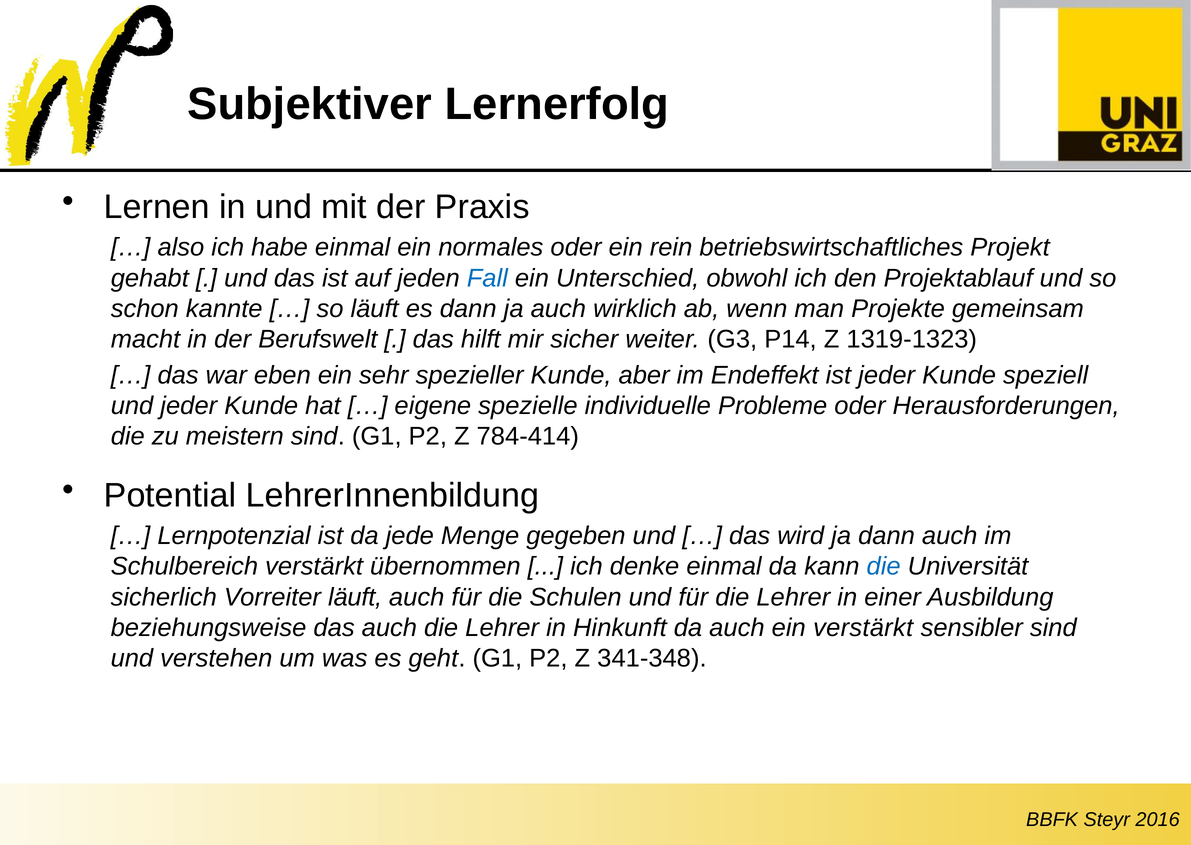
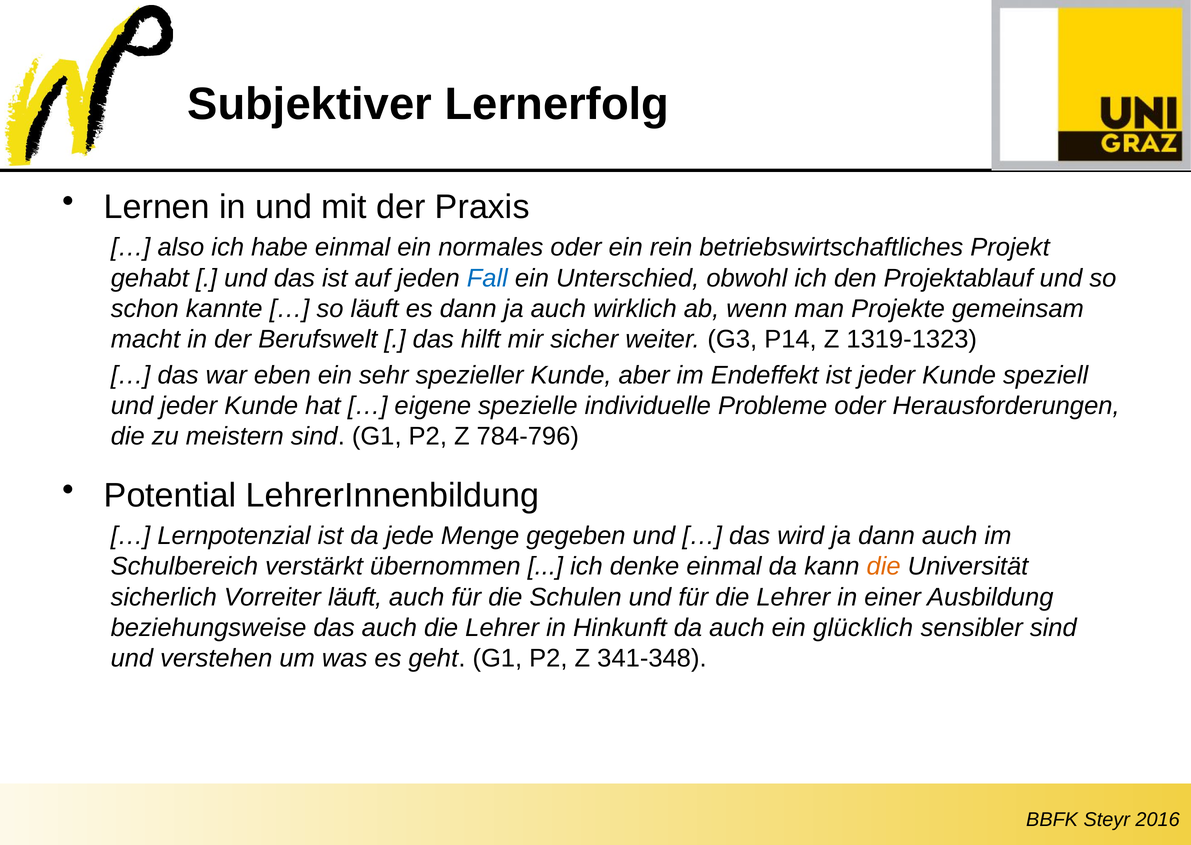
784-414: 784-414 -> 784-796 (528, 437)
die colour: blue -> orange (884, 567)
ein verstärkt: verstärkt -> glücklich (863, 628)
